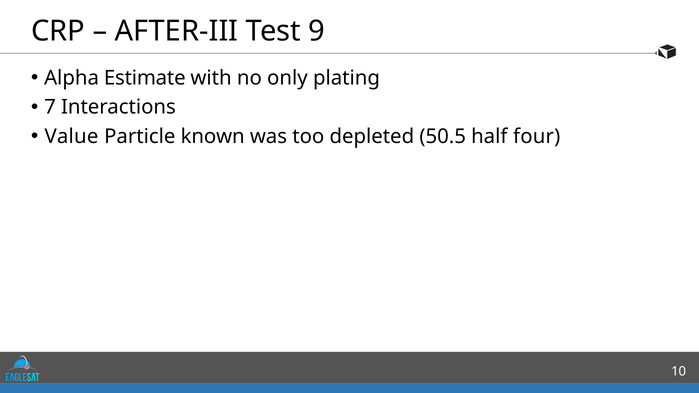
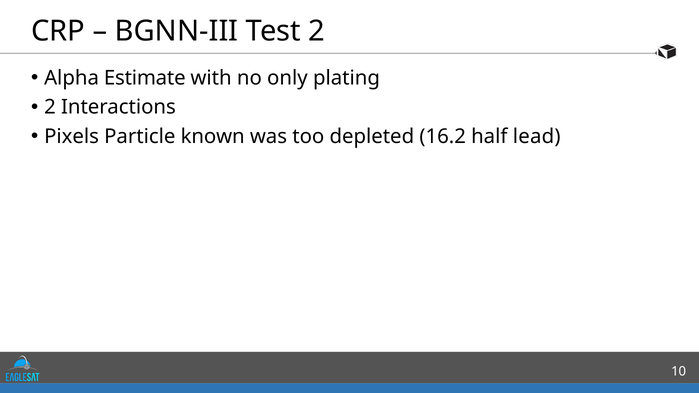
AFTER-III: AFTER-III -> BGNN-III (177, 31)
Test 9: 9 -> 2 (317, 31)
7: 7 -> 2 (50, 107)
Value: Value -> Pixels (72, 137)
50.5: 50.5 -> 16.2 (443, 137)
four: four -> lead (537, 137)
